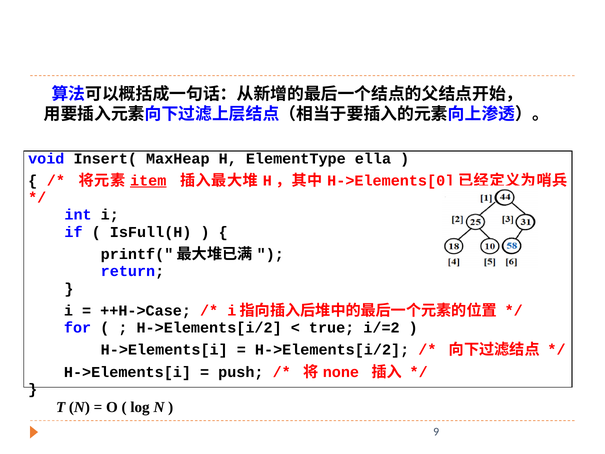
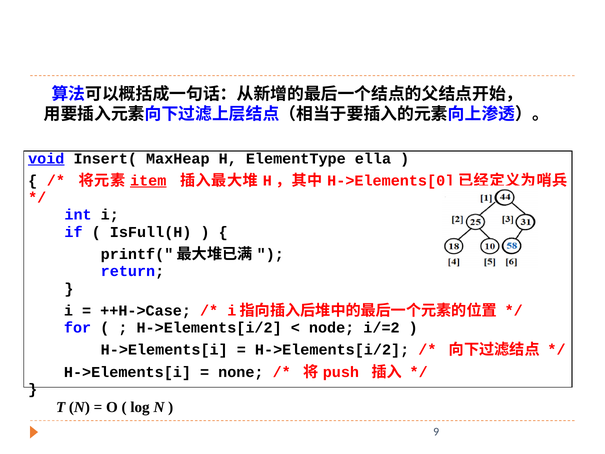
void underline: none -> present (46, 158)
true: true -> node (332, 328)
push: push -> none (241, 372)
none: none -> push (341, 372)
